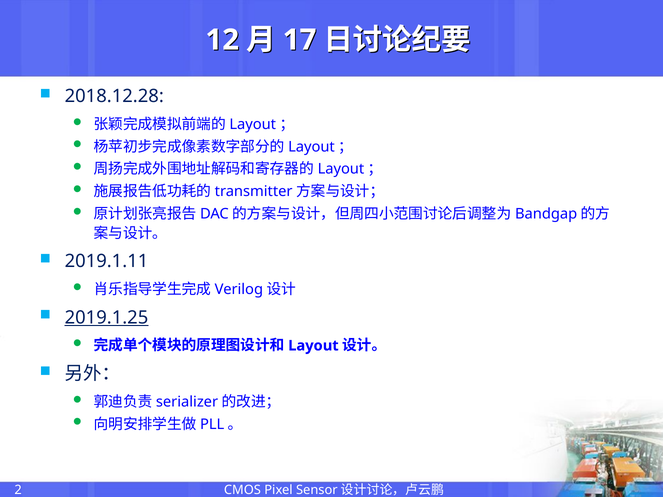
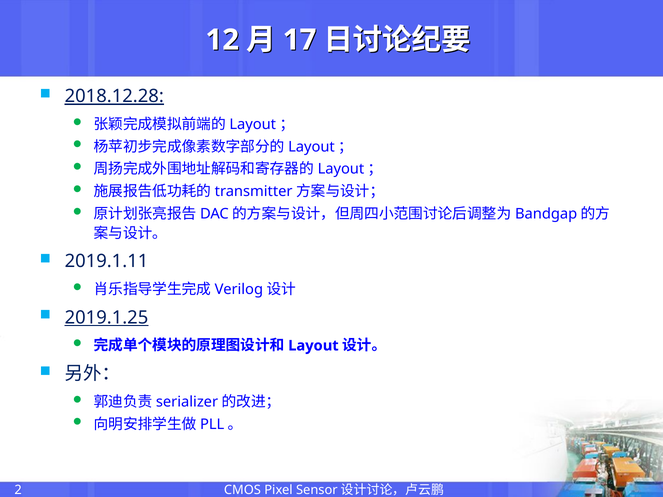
2018.12.28 underline: none -> present (114, 96)
